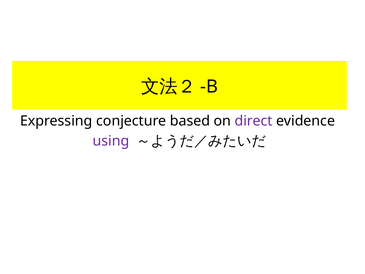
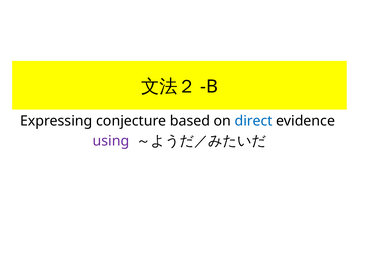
direct colour: purple -> blue (254, 121)
